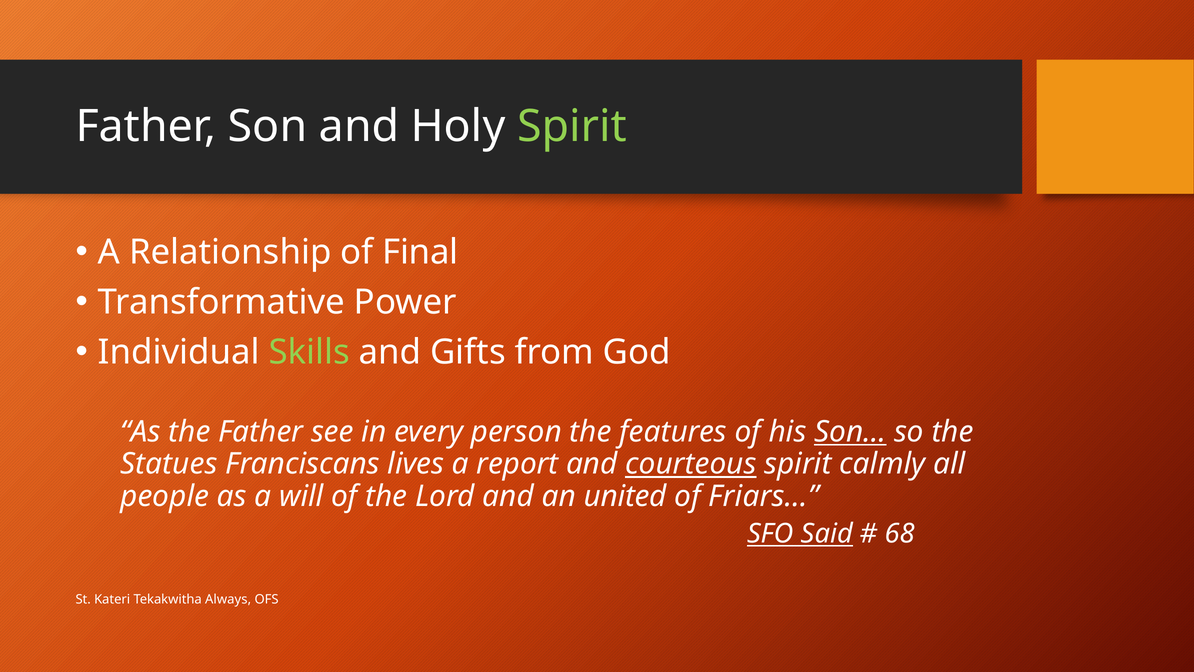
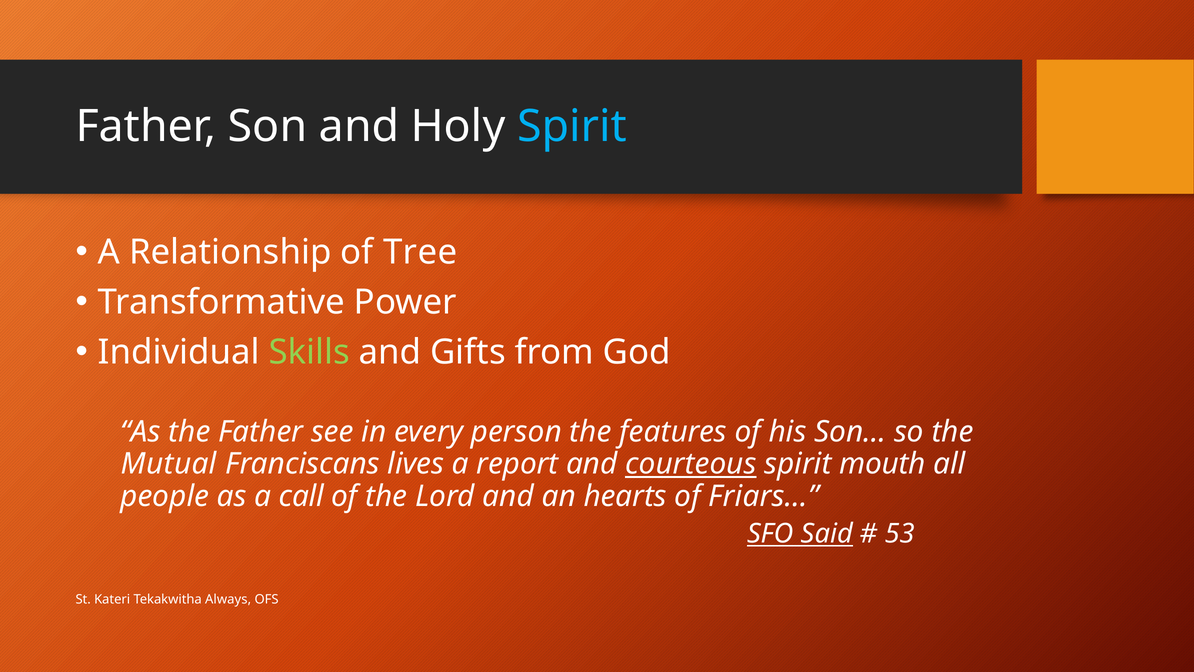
Spirit colour: light green -> light blue (572, 126)
Final: Final -> Tree (420, 252)
Son… underline: present -> none (850, 432)
Statues: Statues -> Mutual (169, 464)
calmly: calmly -> mouth (882, 464)
will: will -> call (301, 496)
united: united -> hearts (625, 496)
68: 68 -> 53 (900, 533)
